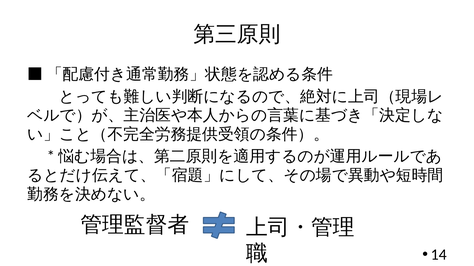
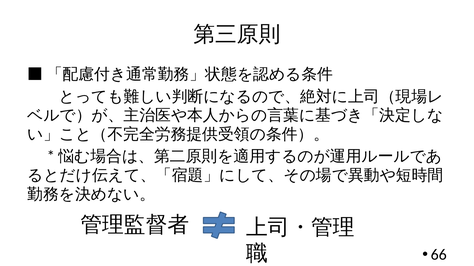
14: 14 -> 66 (439, 255)
